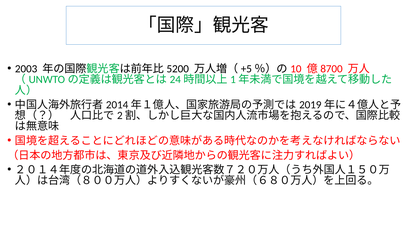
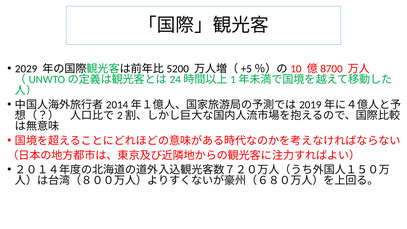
2003: 2003 -> 2029 (26, 69)
